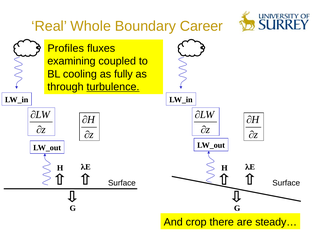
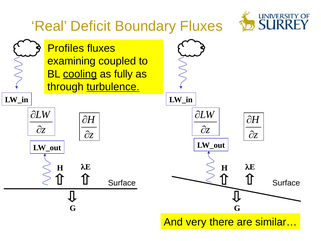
Whole: Whole -> Deficit (91, 26)
Boundary Career: Career -> Fluxes (201, 26)
cooling underline: none -> present (80, 74)
crop: crop -> very (196, 222)
steady…: steady… -> similar… (276, 222)
